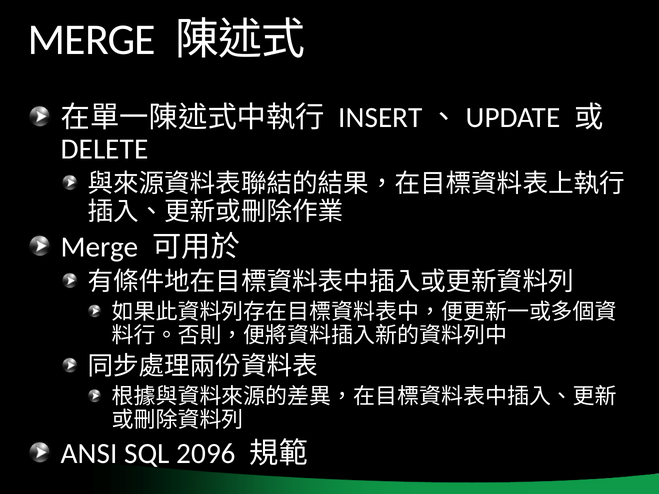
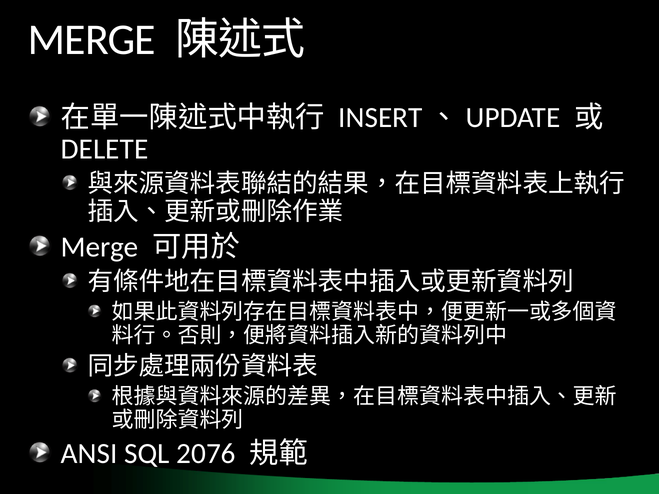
2096: 2096 -> 2076 (206, 454)
